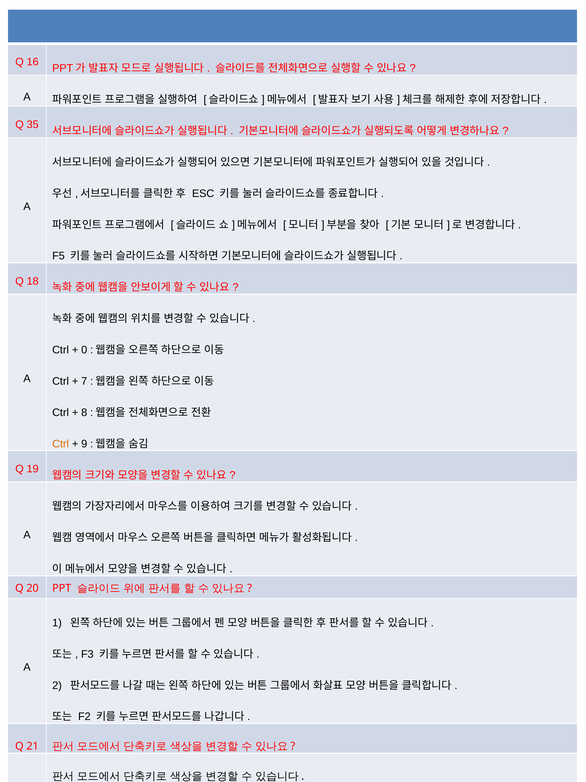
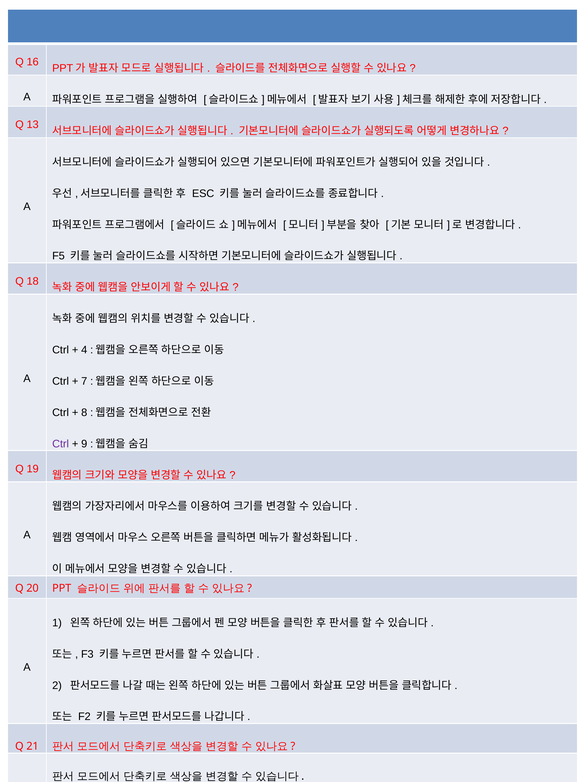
35: 35 -> 13 (33, 125)
0: 0 -> 4 (84, 350)
Ctrl colour: orange -> purple (61, 443)
